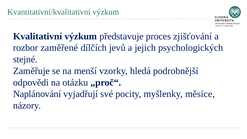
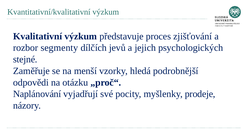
zaměřené: zaměřené -> segmenty (59, 48)
měsíce: měsíce -> prodeje (200, 94)
